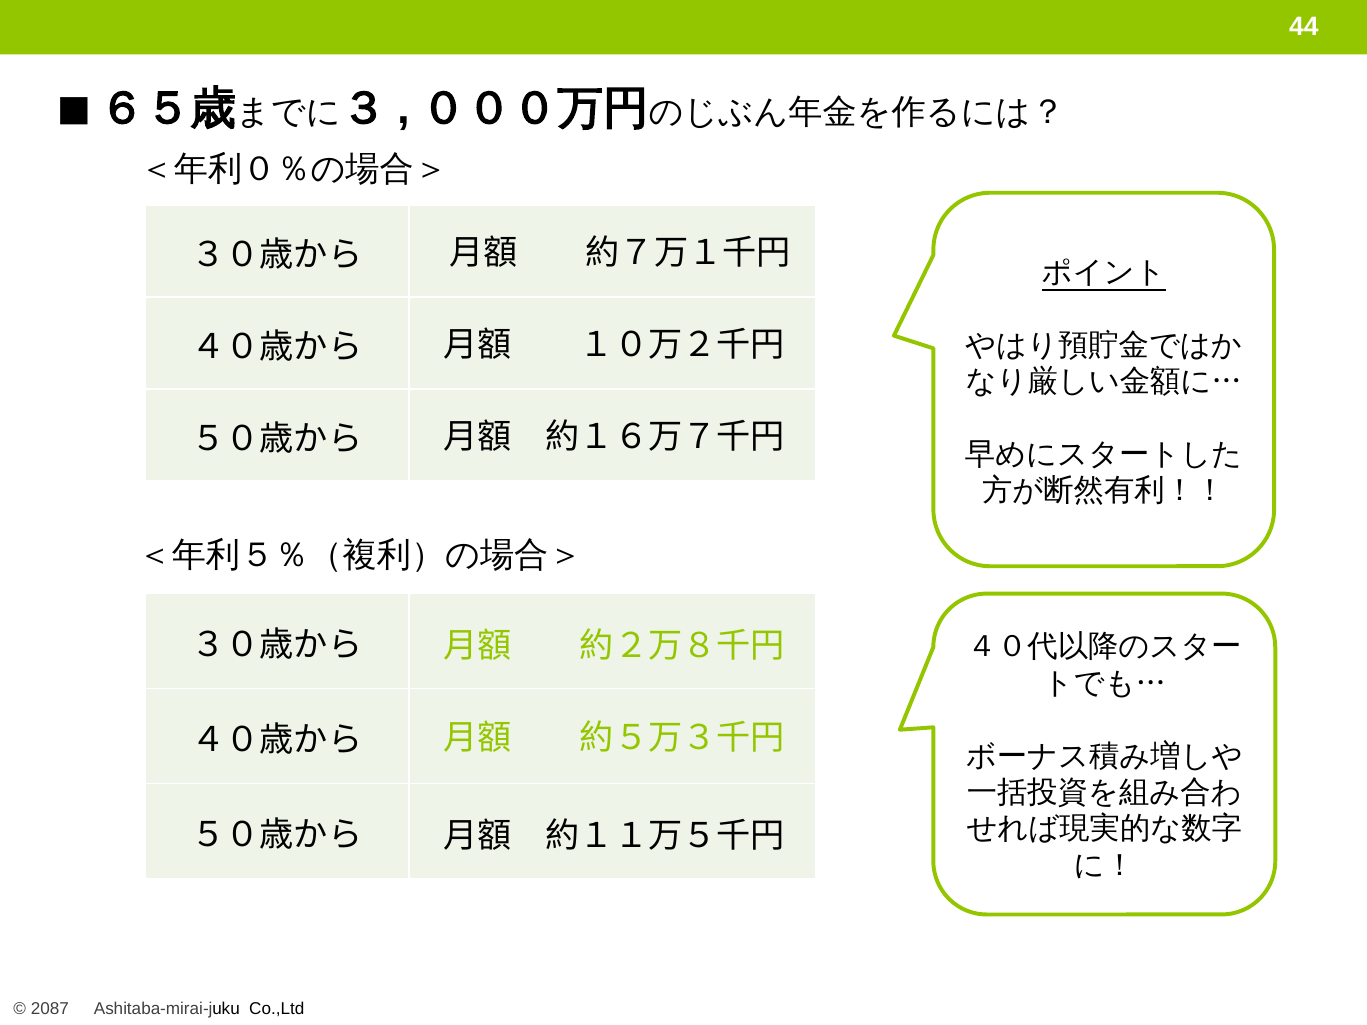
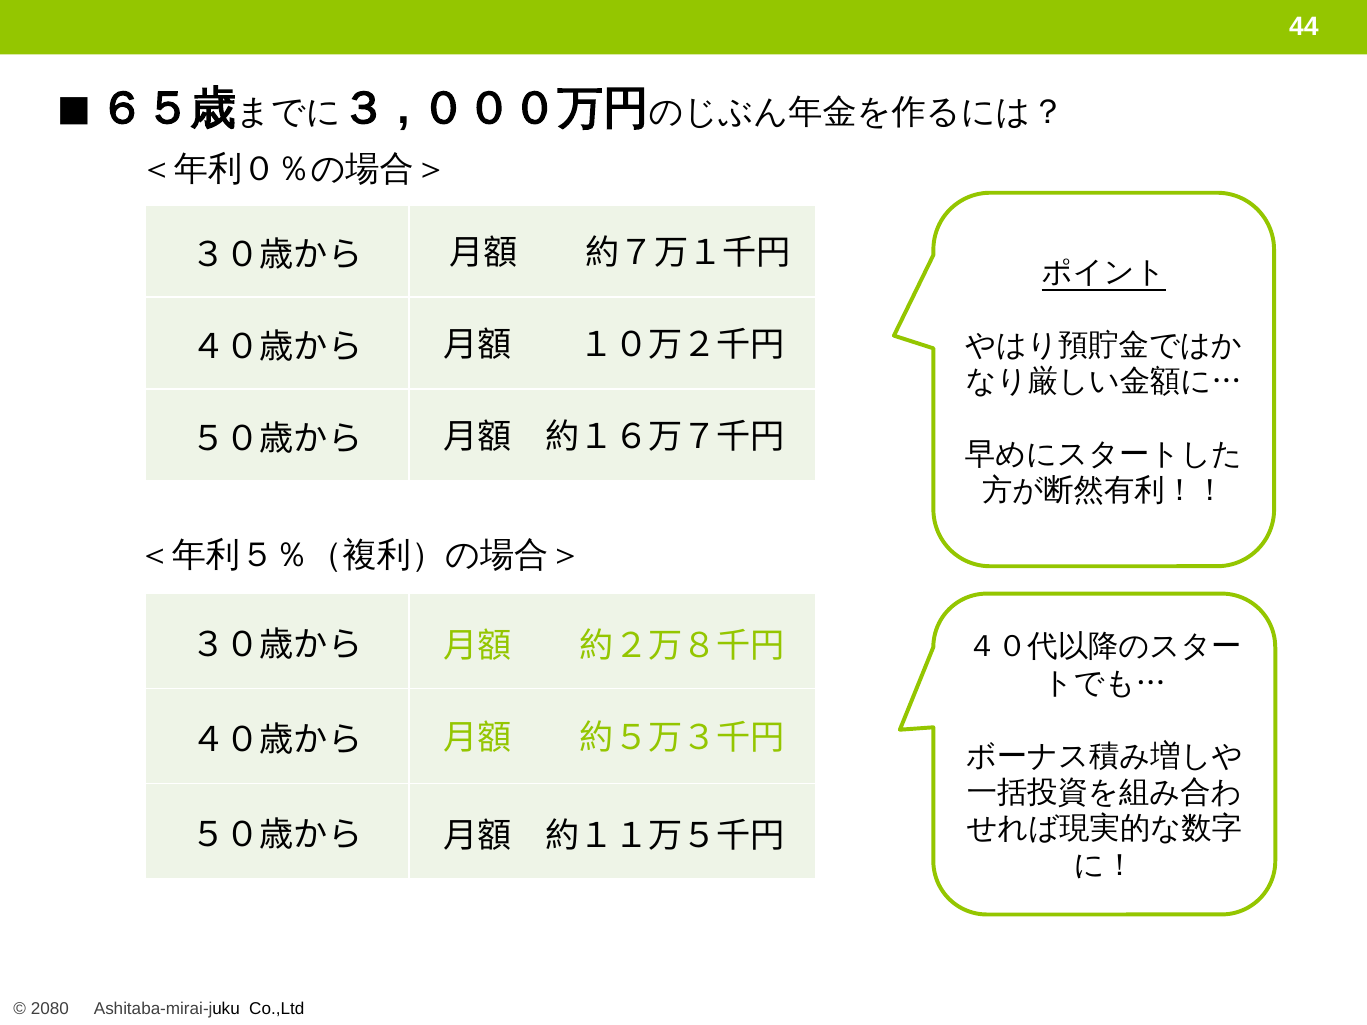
2087: 2087 -> 2080 (50, 1009)
